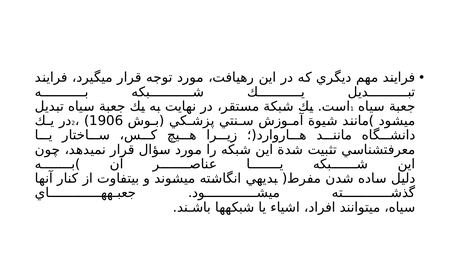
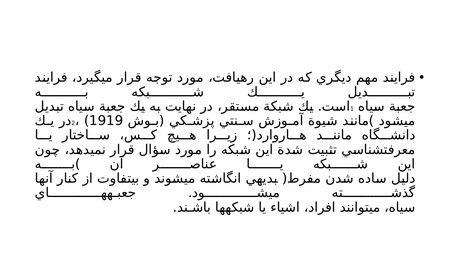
1906: 1906 -> 1919 (106, 121)
